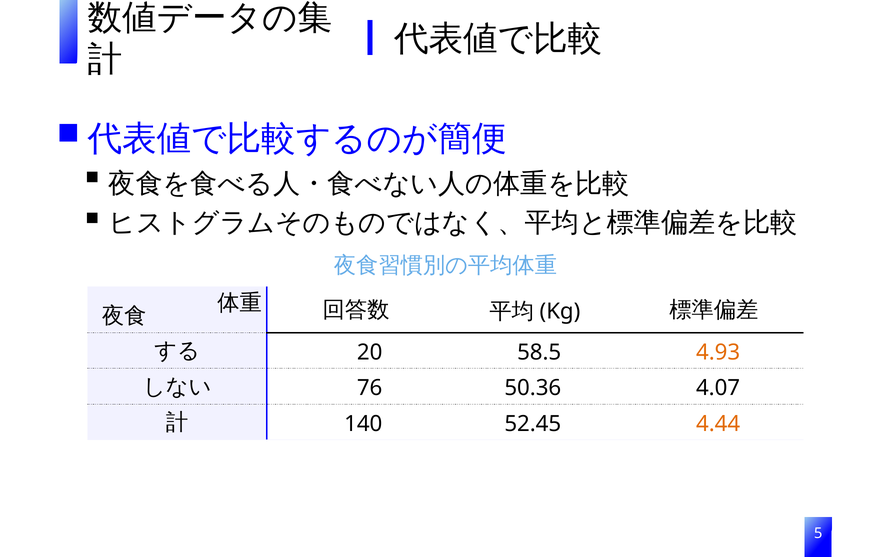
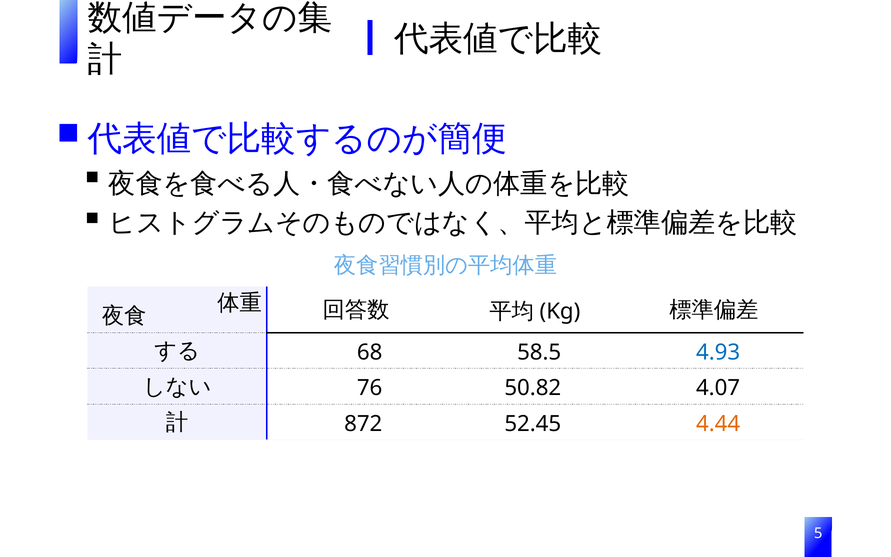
20: 20 -> 68 (370, 352)
4.93 colour: orange -> blue (718, 352)
50.36: 50.36 -> 50.82 (533, 388)
140: 140 -> 872 (363, 424)
